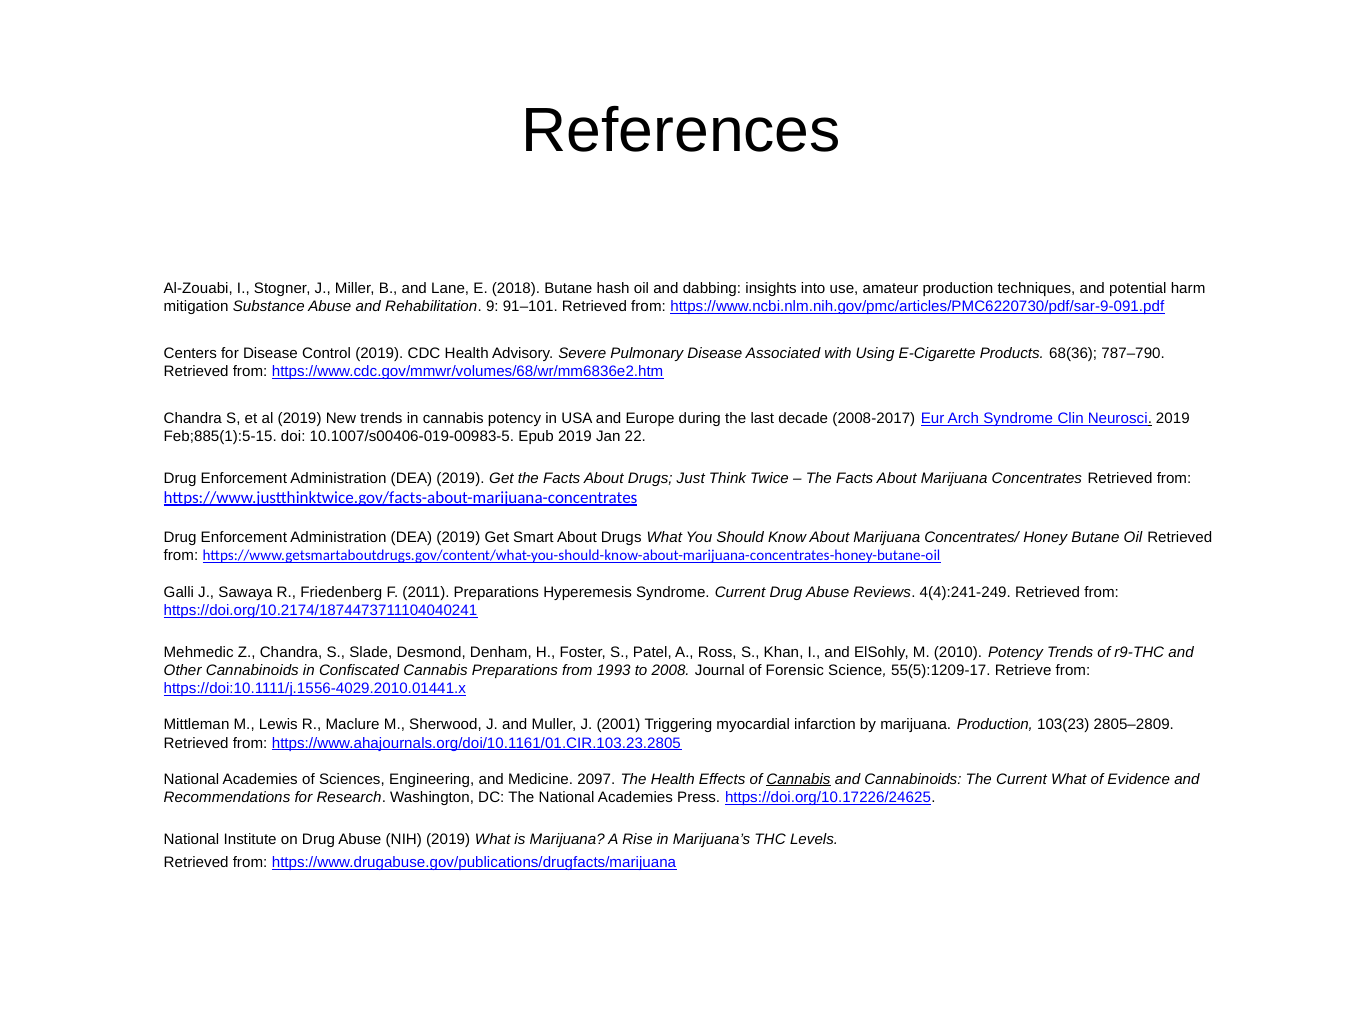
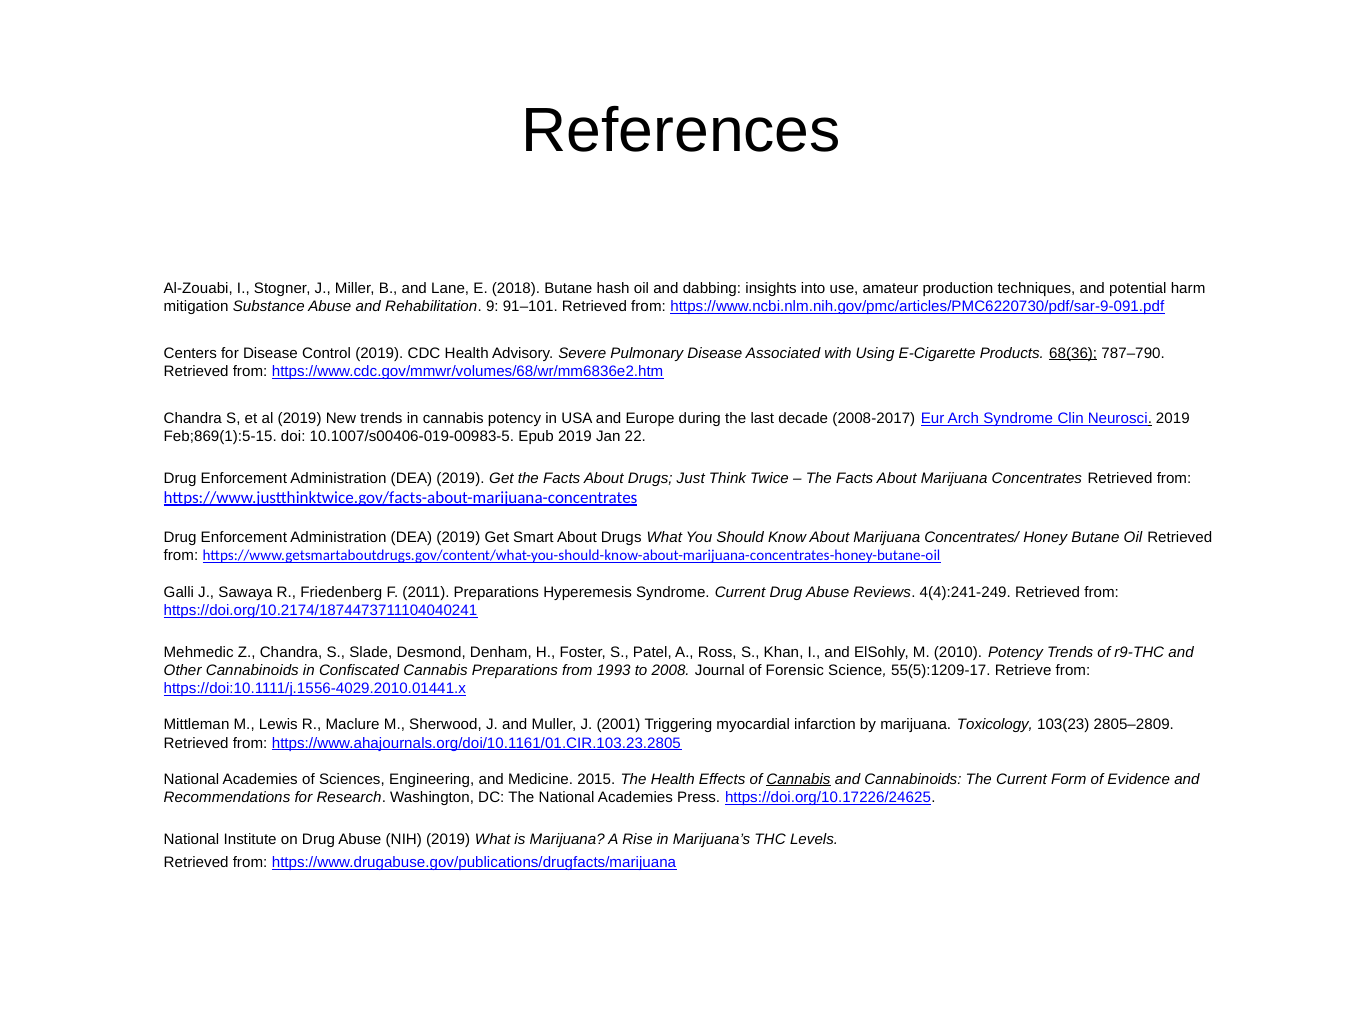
68(36 underline: none -> present (1073, 354)
Feb;885(1):5-15: Feb;885(1):5-15 -> Feb;869(1):5-15 (220, 437)
marijuana Production: Production -> Toxicology (995, 725)
2097: 2097 -> 2015 (596, 780)
Current What: What -> Form (1069, 780)
